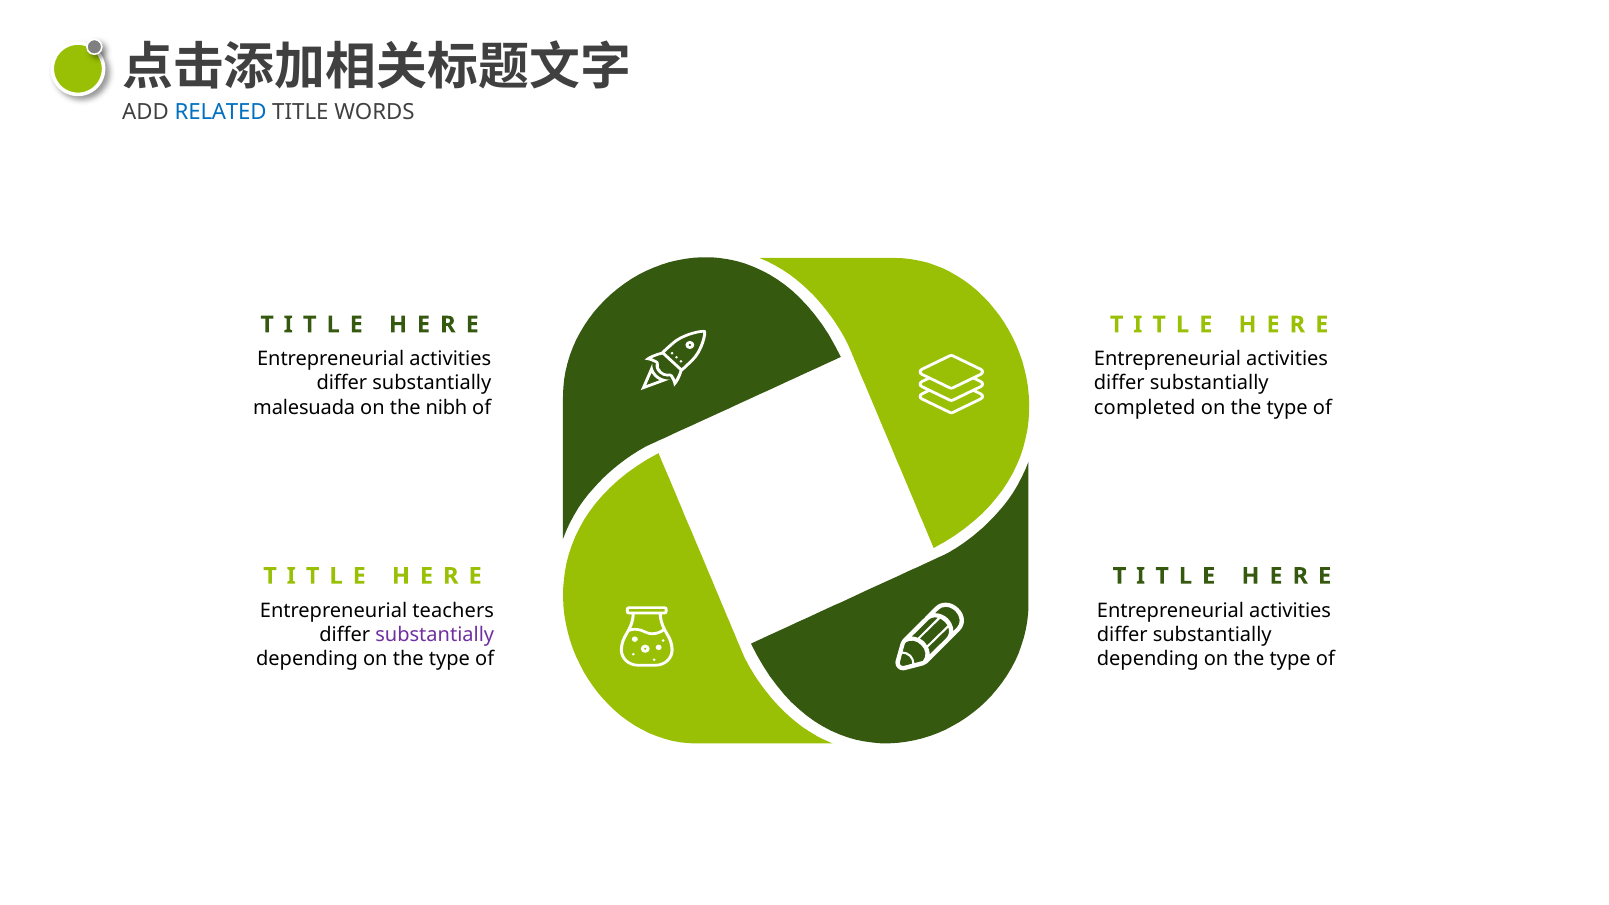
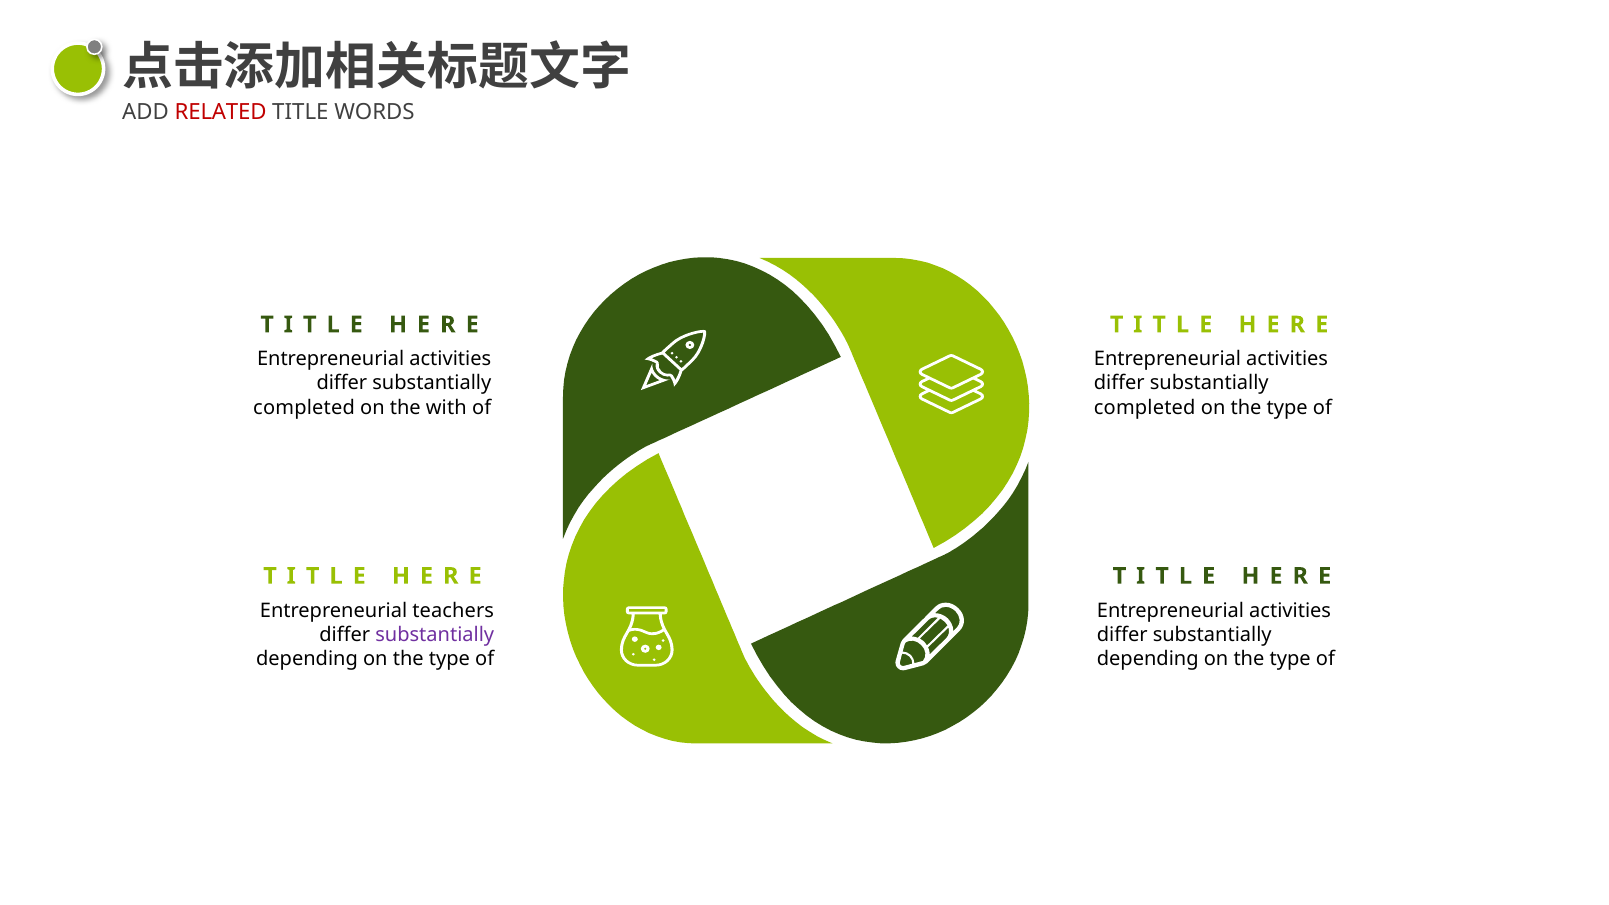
RELATED colour: blue -> red (221, 112)
malesuada: malesuada -> completed (304, 407)
nibh: nibh -> with (446, 407)
